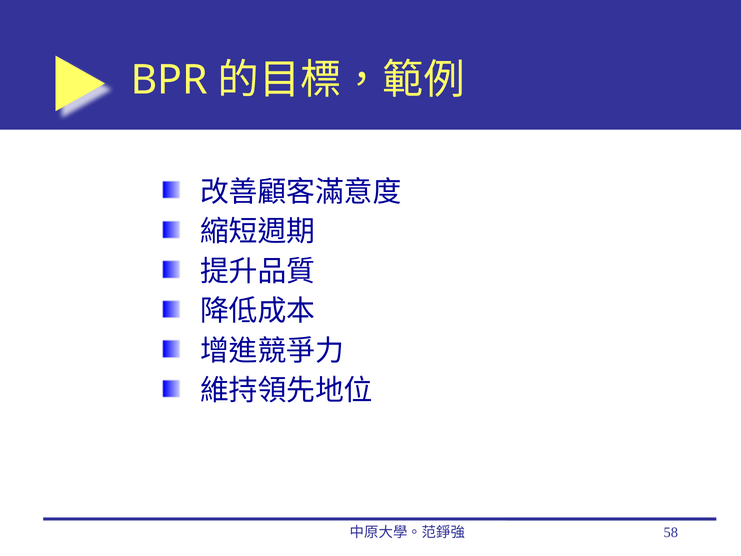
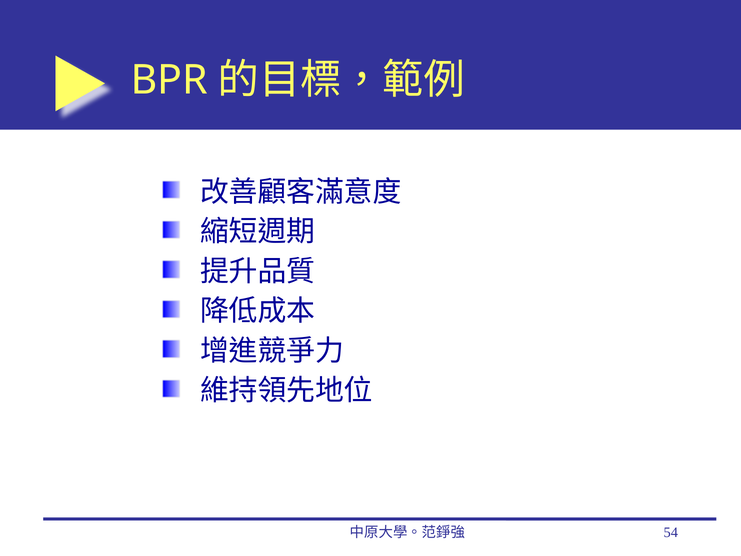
58: 58 -> 54 (671, 532)
